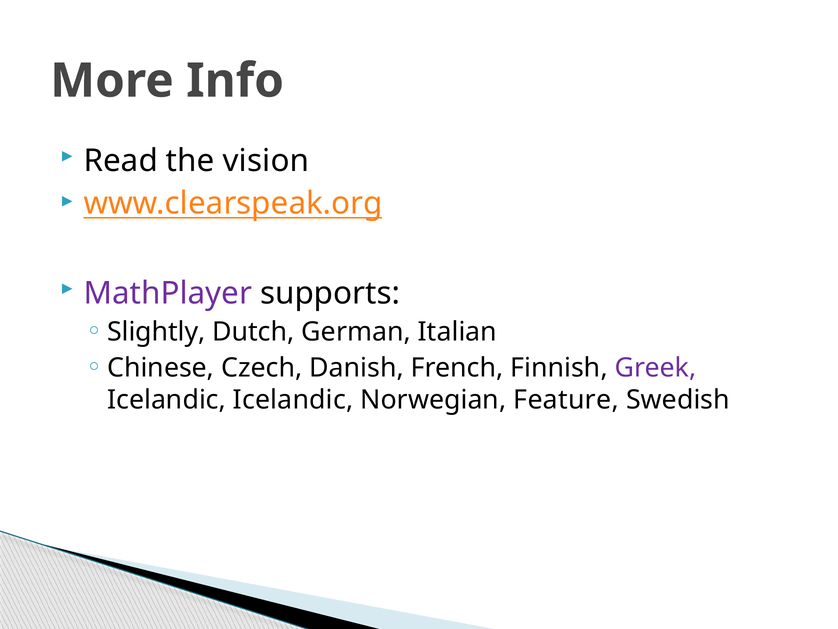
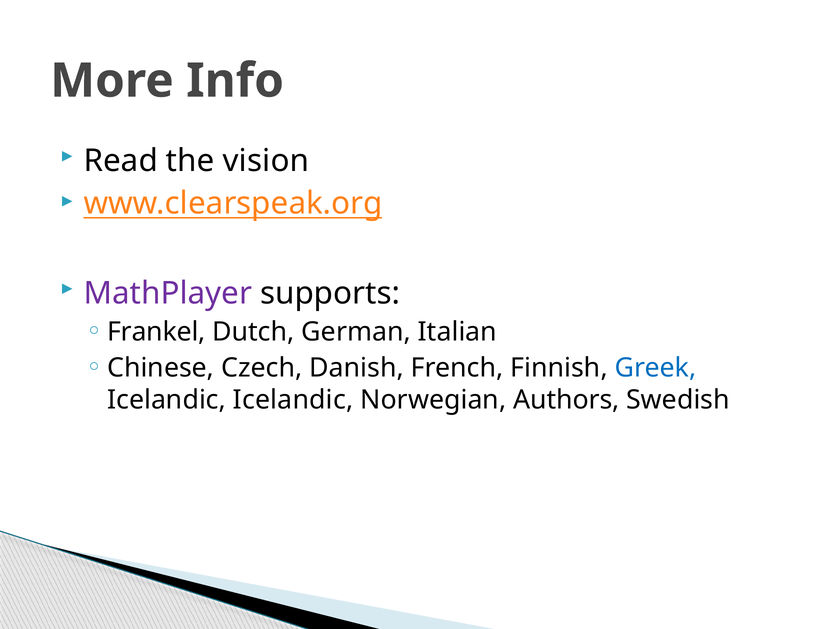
Slightly: Slightly -> Frankel (156, 332)
Greek colour: purple -> blue (655, 368)
Feature: Feature -> Authors (566, 400)
